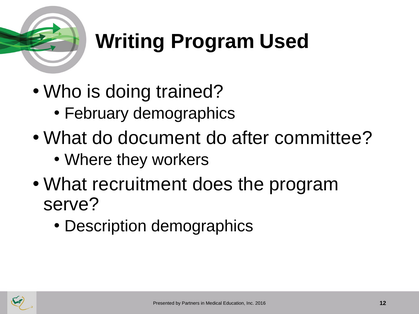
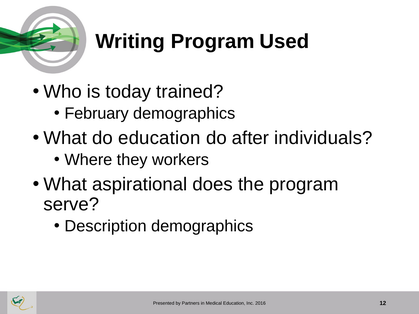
doing: doing -> today (128, 92)
do document: document -> education (159, 138)
committee: committee -> individuals (323, 138)
recruitment: recruitment -> aspirational (140, 185)
